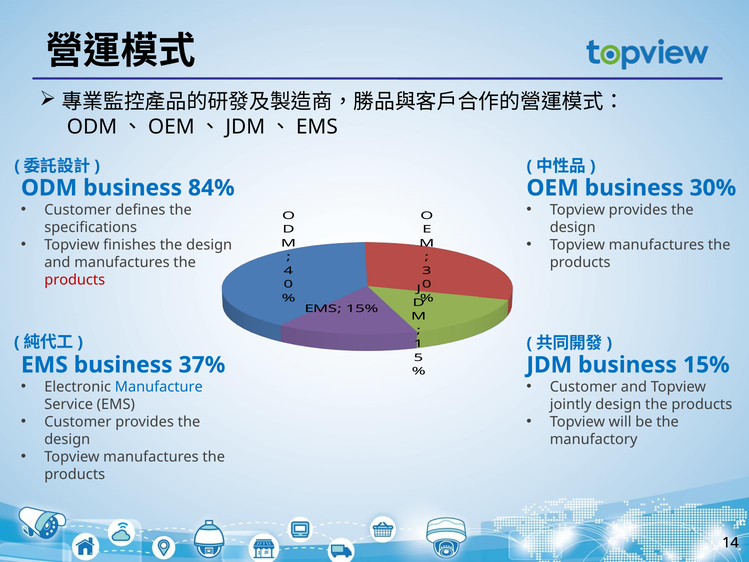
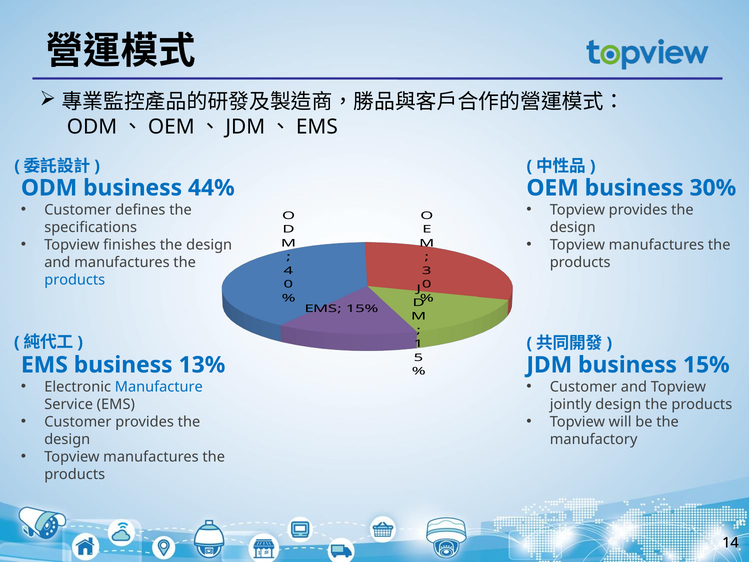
84%: 84% -> 44% (211, 188)
products colour: red -> blue (75, 280)
37%: 37% -> 13% (202, 365)
